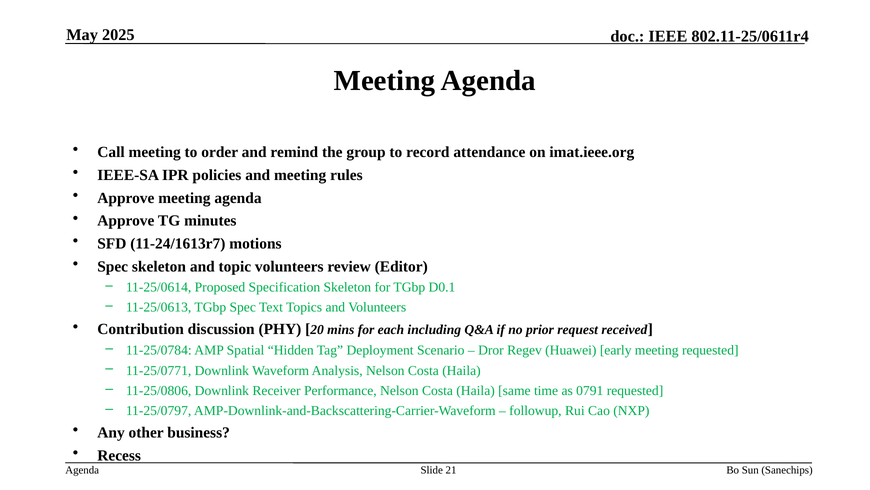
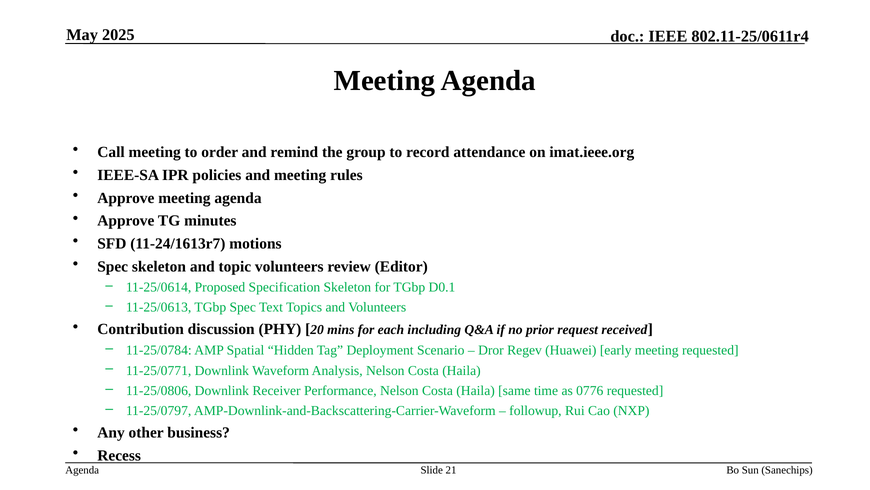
0791: 0791 -> 0776 (590, 390)
